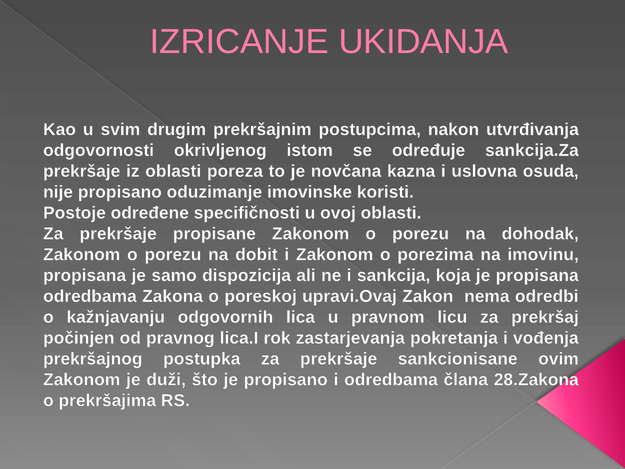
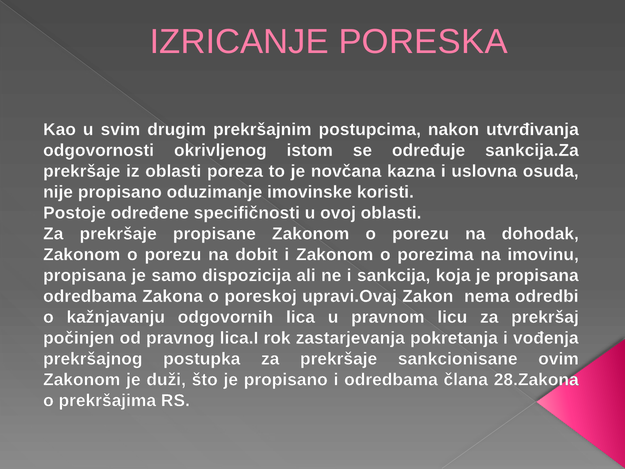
UKIDANJA: UKIDANJA -> PORESKA (423, 42)
